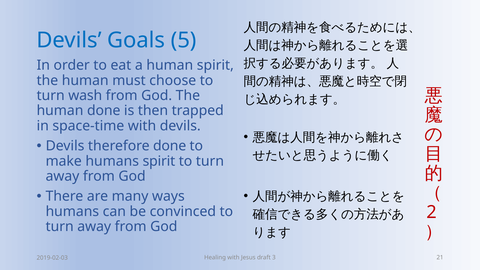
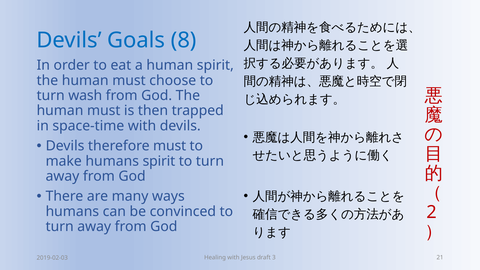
5: 5 -> 8 (184, 40)
done: done -> must (104, 111)
therefore done: done -> must (170, 146)
